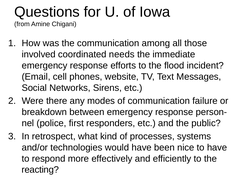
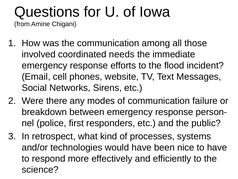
reacting: reacting -> science (40, 169)
